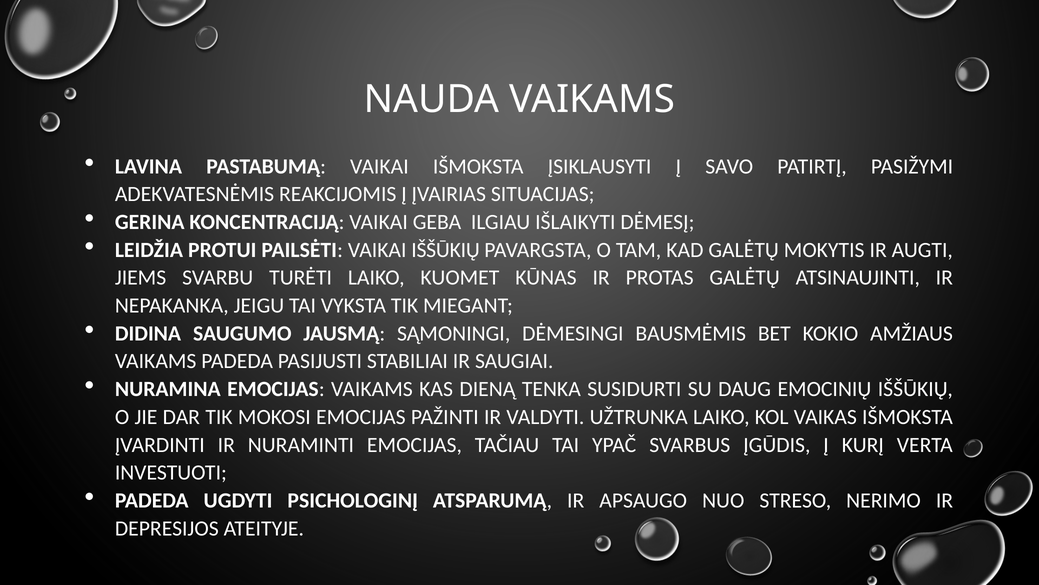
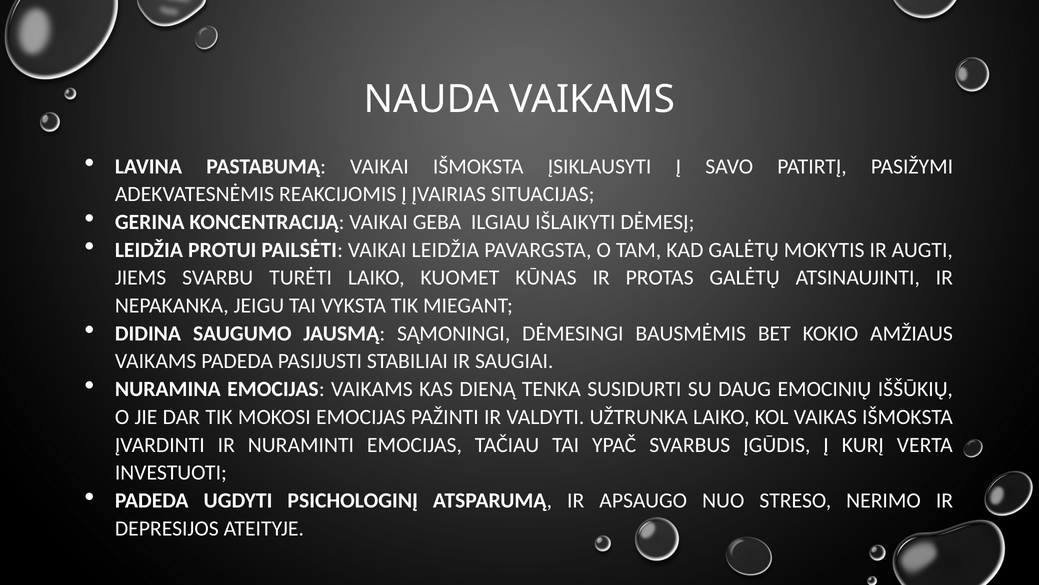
VAIKAI IŠŠŪKIŲ: IŠŠŪKIŲ -> LEIDŽIA (445, 250)
